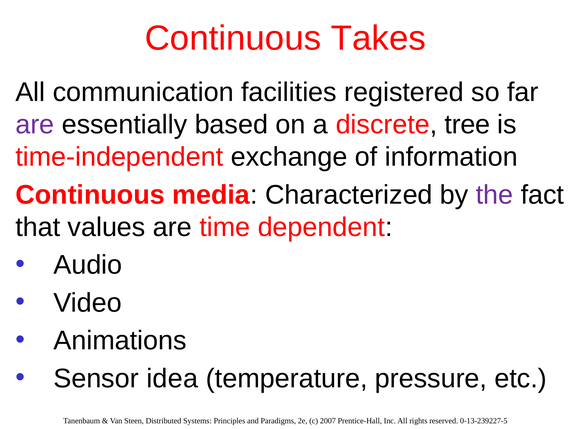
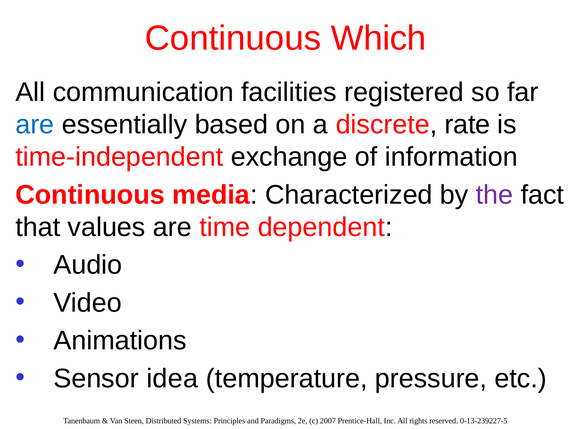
Takes: Takes -> Which (379, 38)
are colour: purple -> blue (35, 124)
tree: tree -> rate (467, 124)
